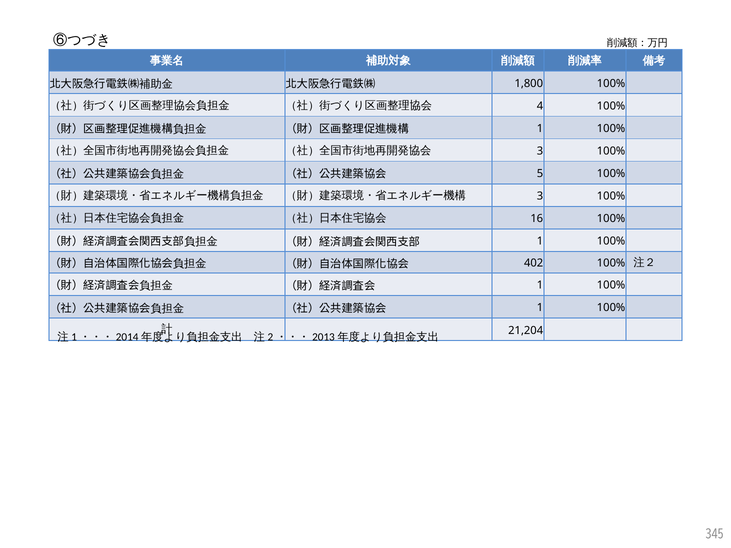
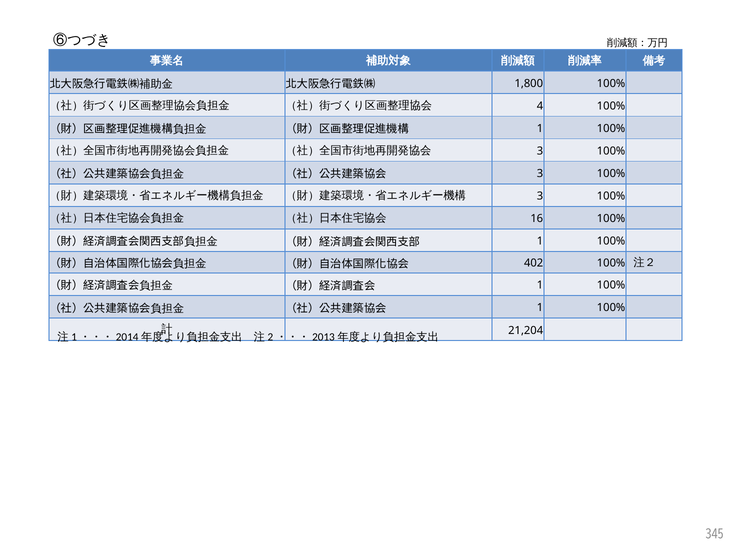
5: 5 -> 3 (540, 174)
